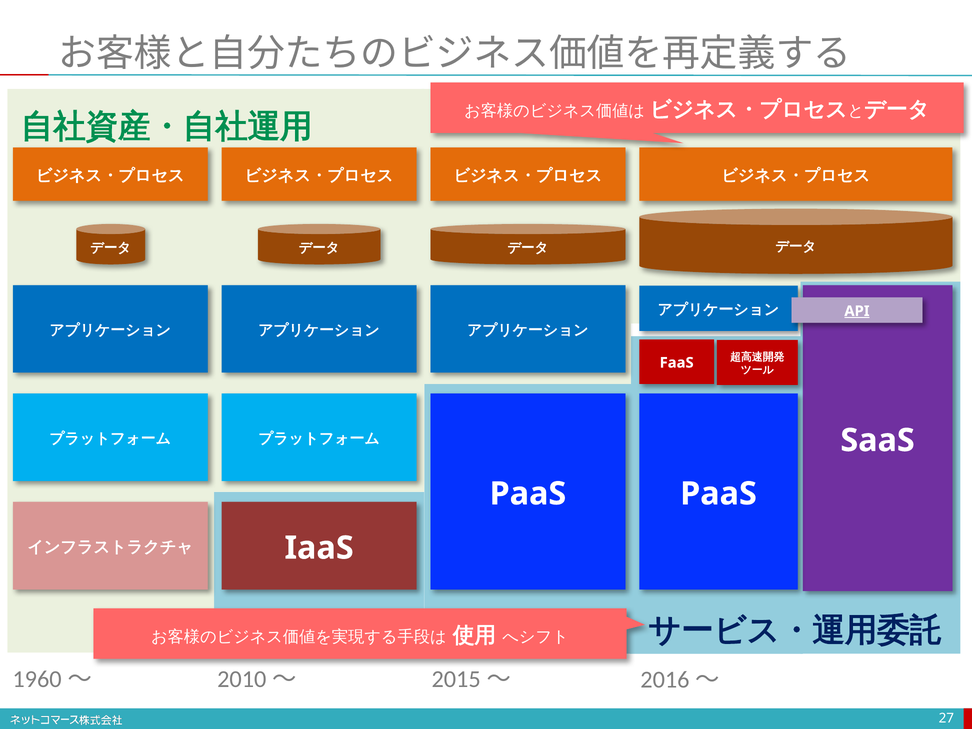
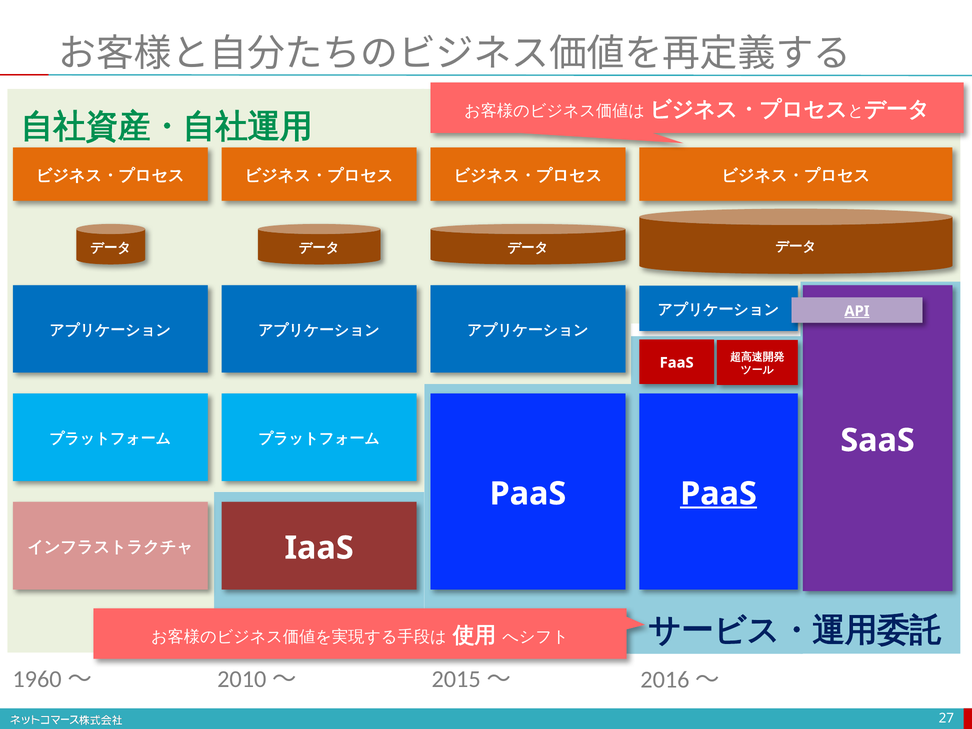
PaaS underline: none -> present (718, 494)
